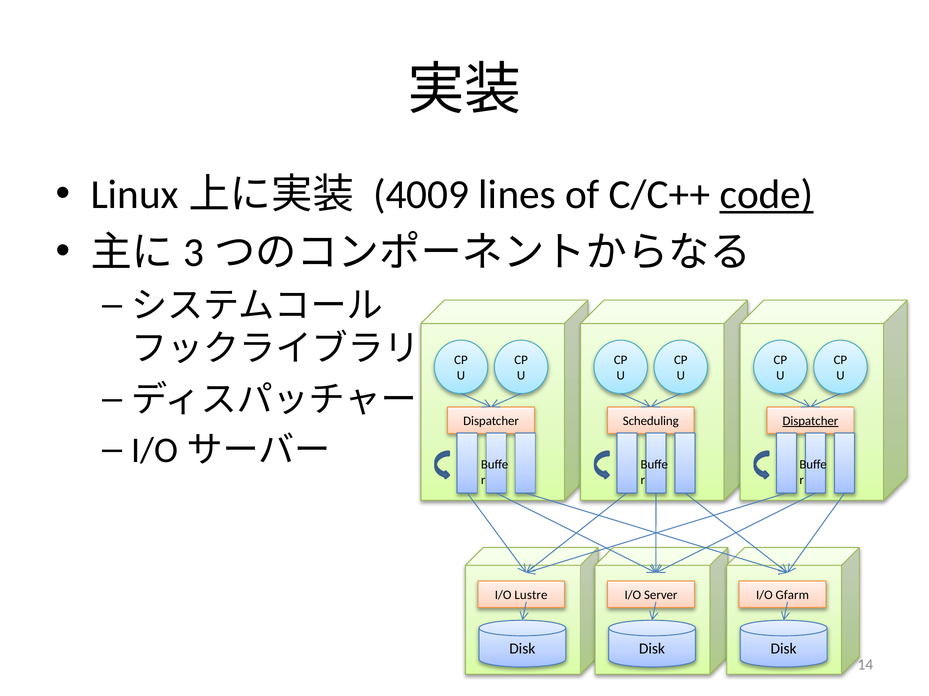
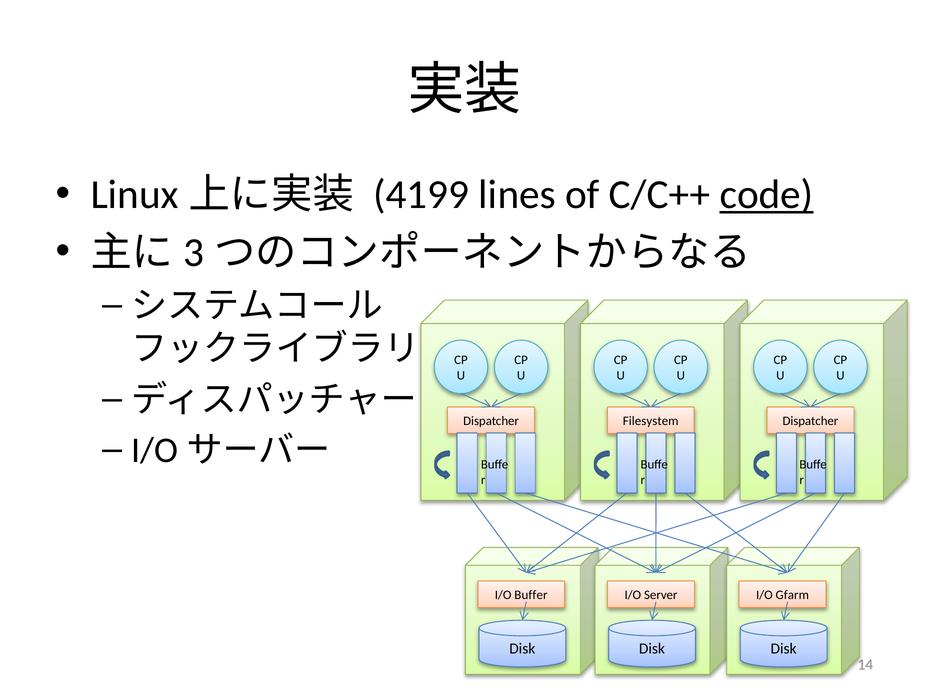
4009: 4009 -> 4199 (421, 195)
Scheduling: Scheduling -> Filesystem (651, 422)
Dispatcher underline: present -> none (810, 422)
Lustre: Lustre -> Buffer (531, 596)
